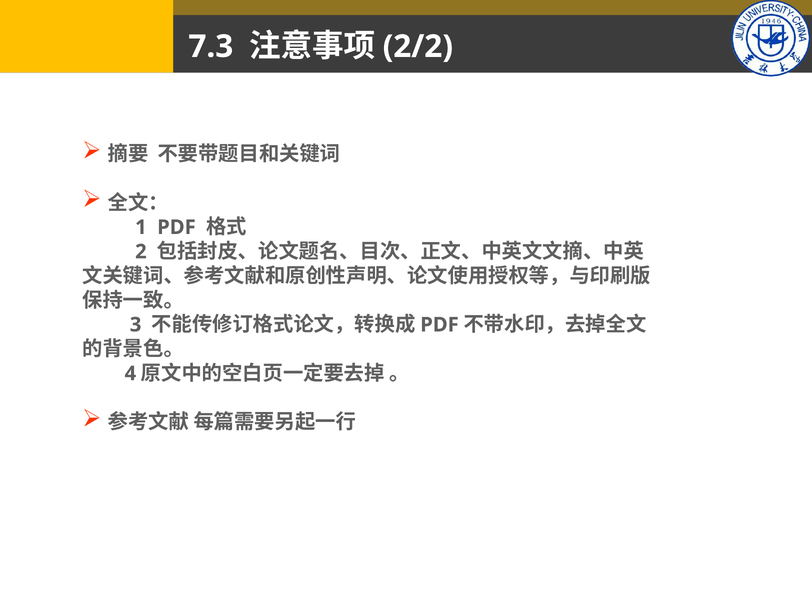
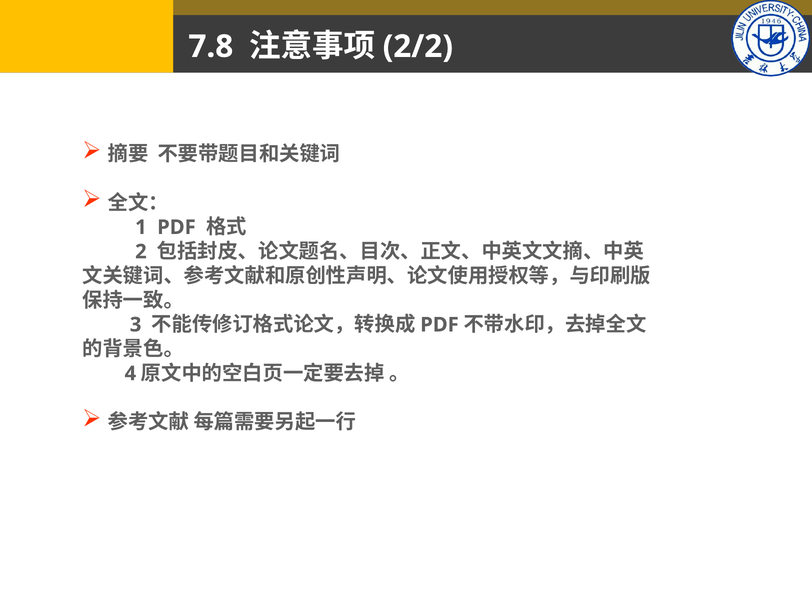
7.3: 7.3 -> 7.8 (211, 47)
